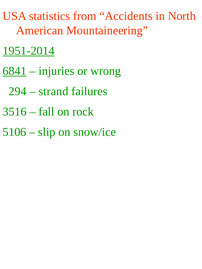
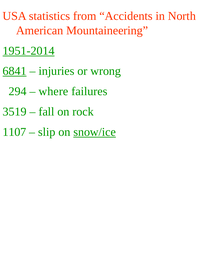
strand: strand -> where (53, 91)
3516: 3516 -> 3519 (15, 112)
5106: 5106 -> 1107 (14, 132)
snow/ice underline: none -> present (95, 132)
